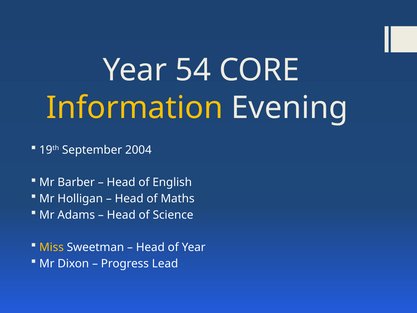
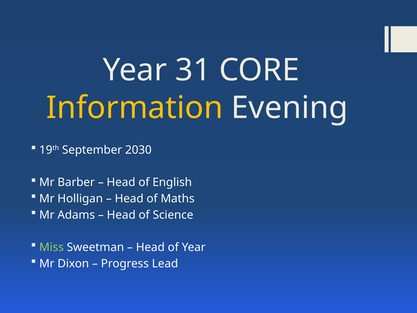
54: 54 -> 31 (193, 70)
2004: 2004 -> 2030 (138, 150)
Miss colour: yellow -> light green (52, 247)
